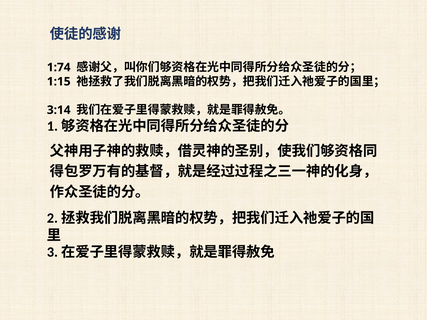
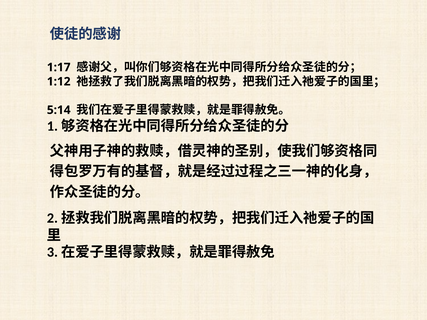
1:74: 1:74 -> 1:17 (59, 67)
1:15: 1:15 -> 1:12 (59, 82)
3:14: 3:14 -> 5:14 (59, 110)
